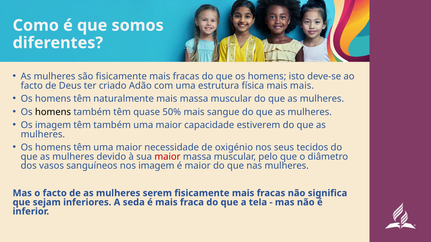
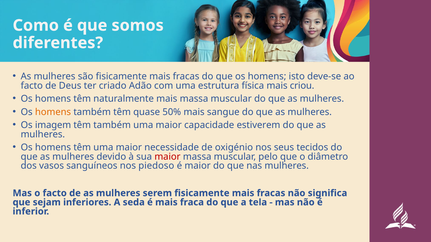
mais mais: mais -> criou (302, 86)
homens colour: black -> orange (53, 112)
nos imagem: imagem -> piedoso (156, 166)
